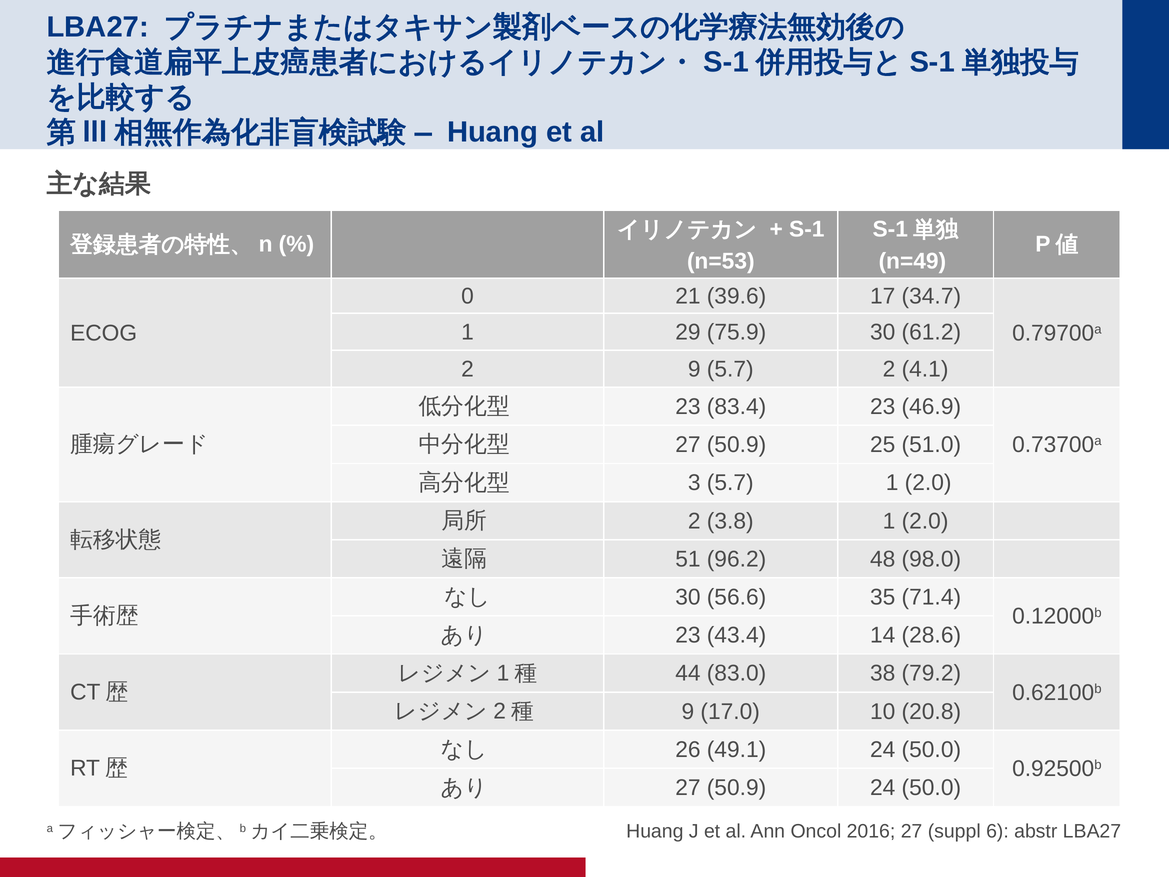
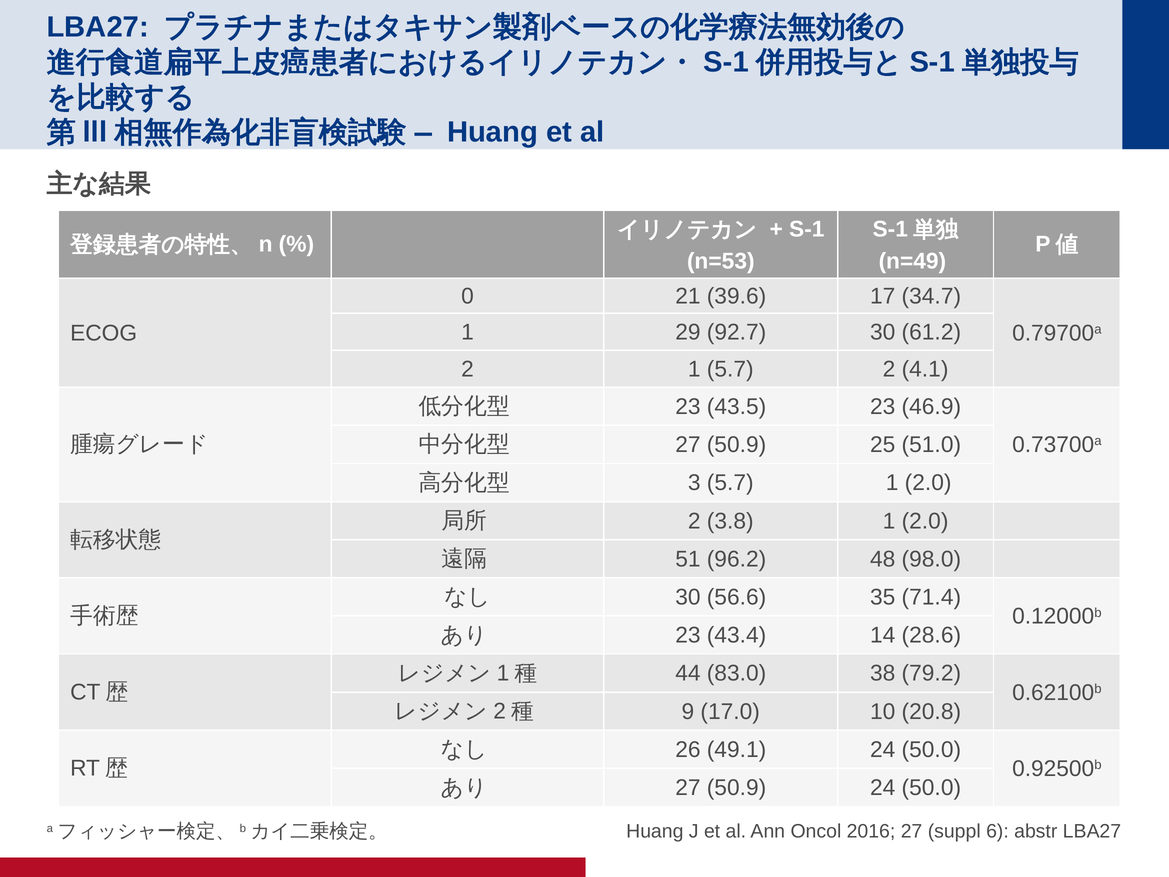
75.9: 75.9 -> 92.7 (737, 332)
2 9: 9 -> 1 (694, 369)
83.4: 83.4 -> 43.5 (737, 407)
